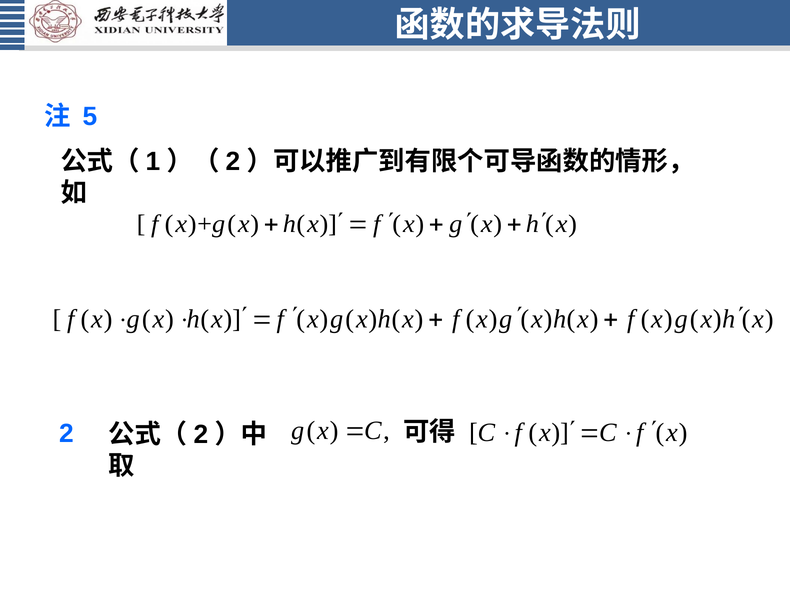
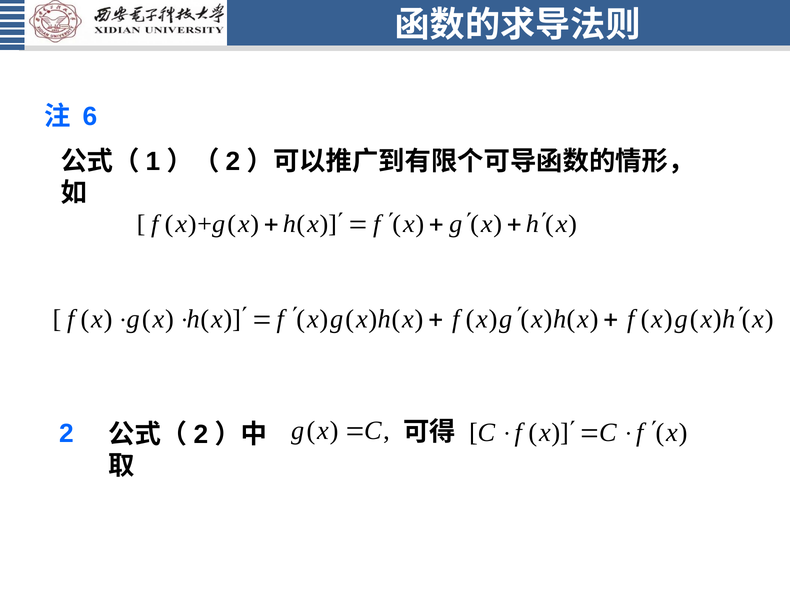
5: 5 -> 6 (90, 116)
